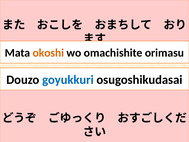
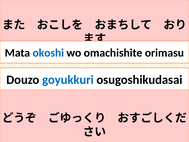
okoshi colour: orange -> blue (48, 53)
